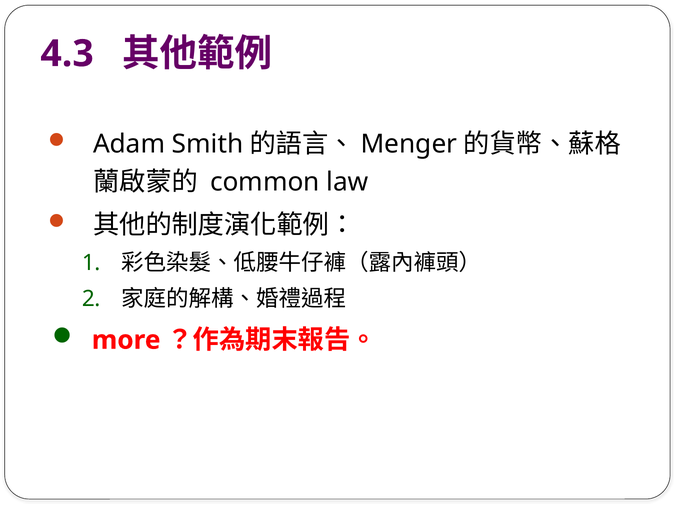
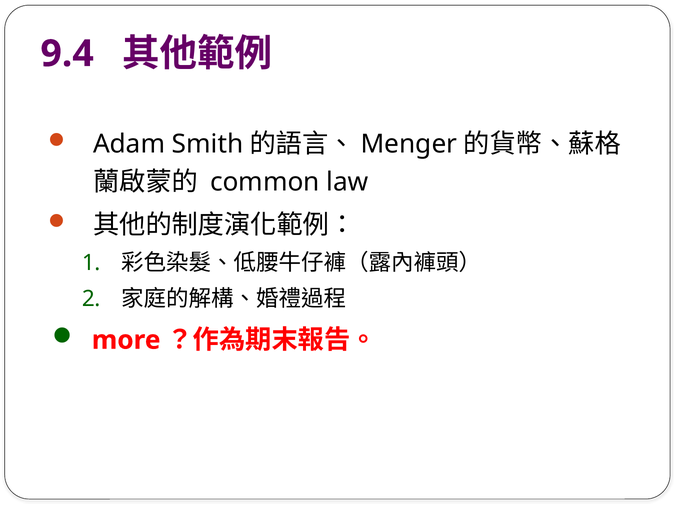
4.3: 4.3 -> 9.4 (67, 54)
